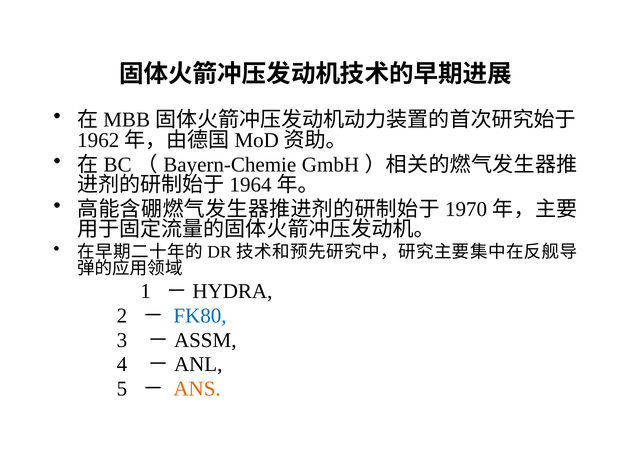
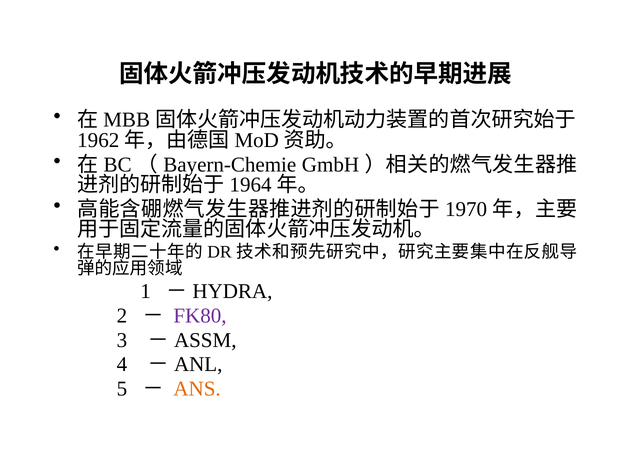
FK80 colour: blue -> purple (200, 315)
